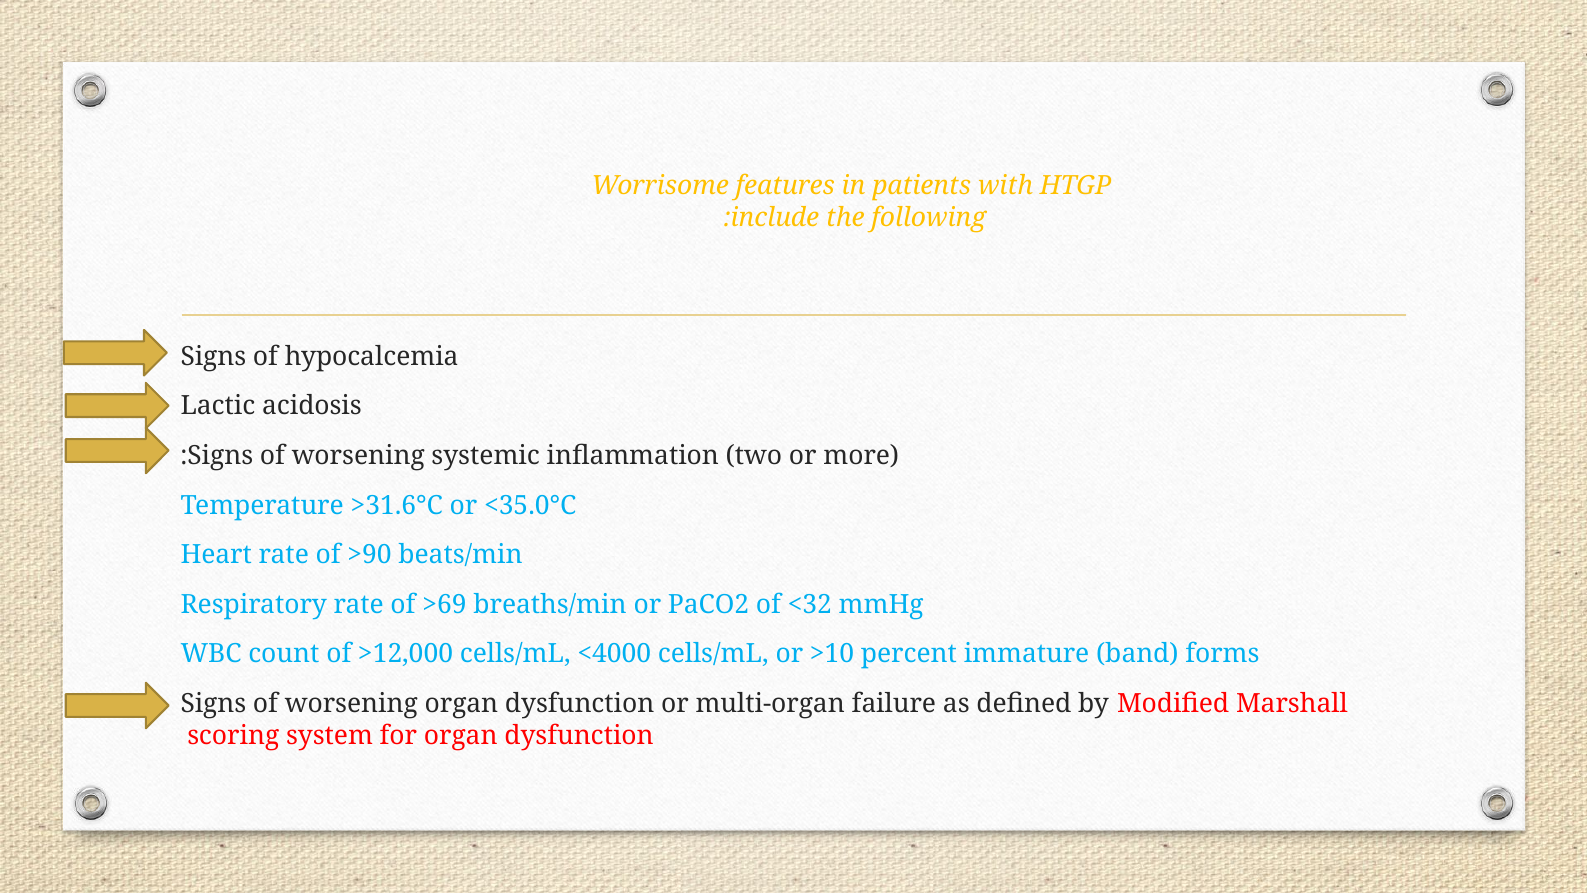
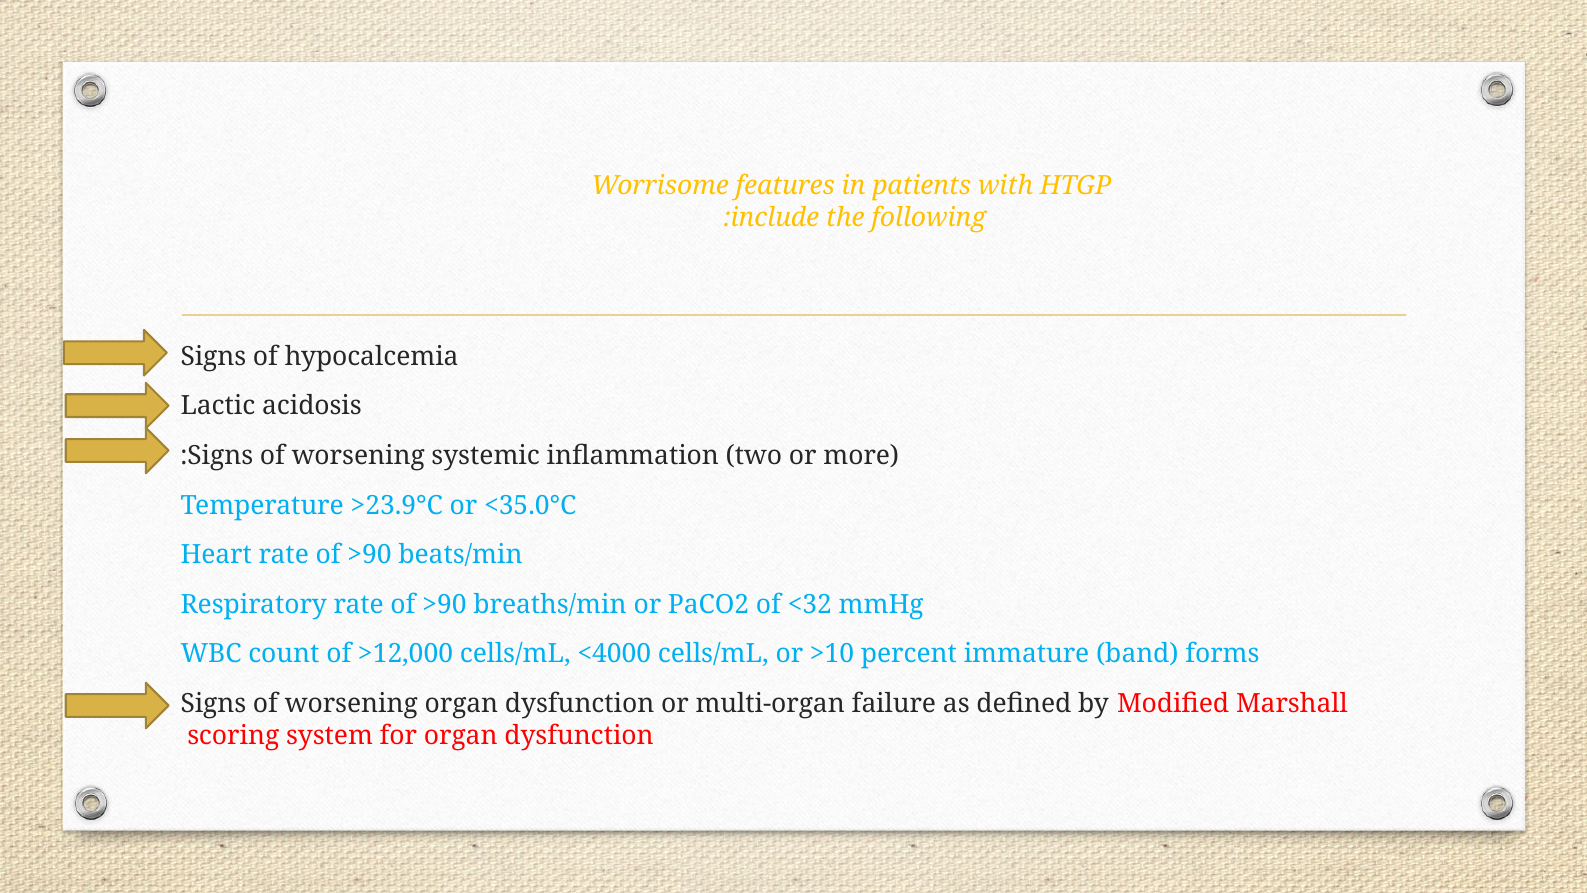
>31.6°C: >31.6°C -> >23.9°C (397, 505)
Respiratory rate of >69: >69 -> >90 (444, 604)
